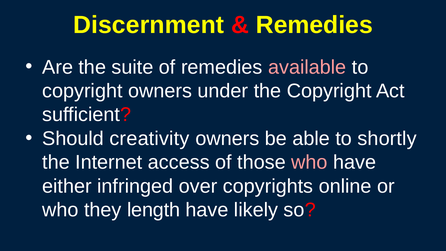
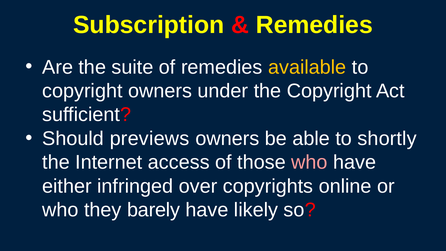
Discernment: Discernment -> Subscription (149, 25)
available colour: pink -> yellow (307, 67)
creativity: creativity -> previews (150, 138)
length: length -> barely (154, 210)
